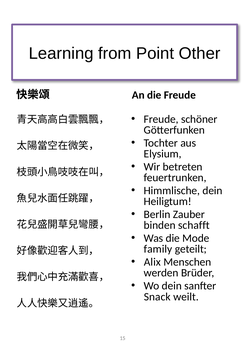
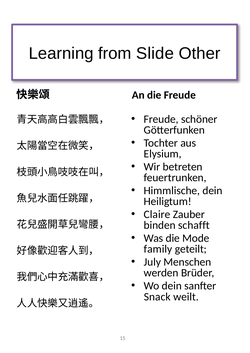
Point: Point -> Slide (155, 53)
Berlin: Berlin -> Claire (157, 215)
Alix: Alix -> July (152, 262)
